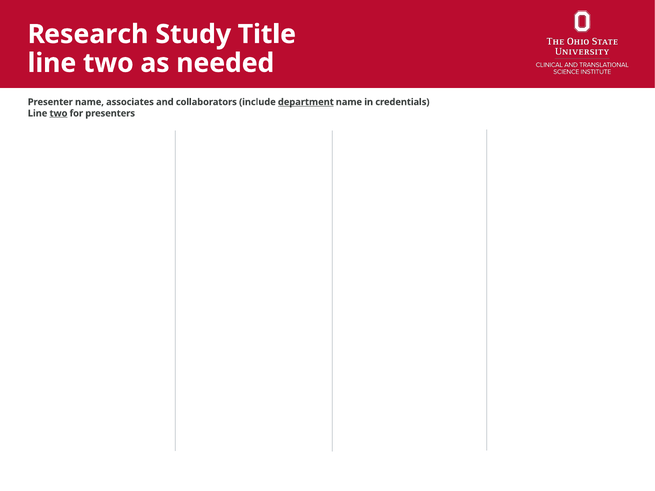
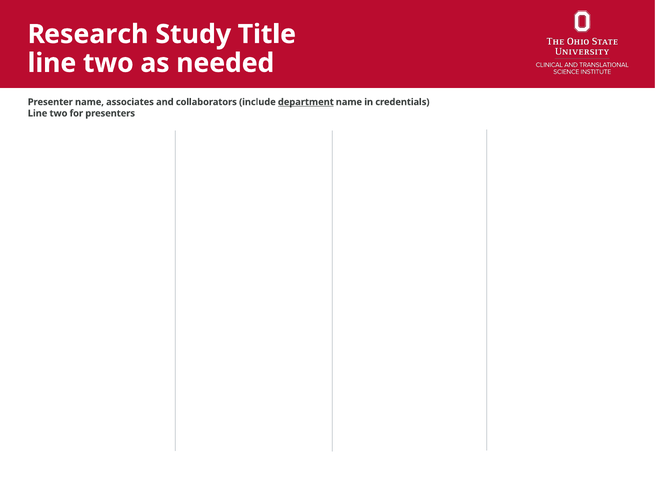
two underline: present -> none (59, 113)
